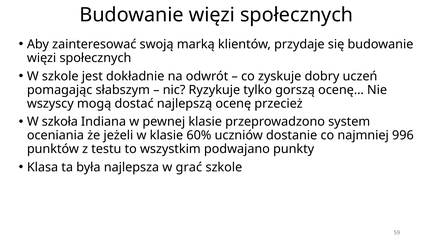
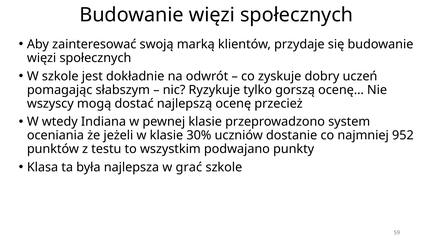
szkoła: szkoła -> wtedy (60, 121)
60%: 60% -> 30% (199, 135)
996: 996 -> 952 (403, 135)
